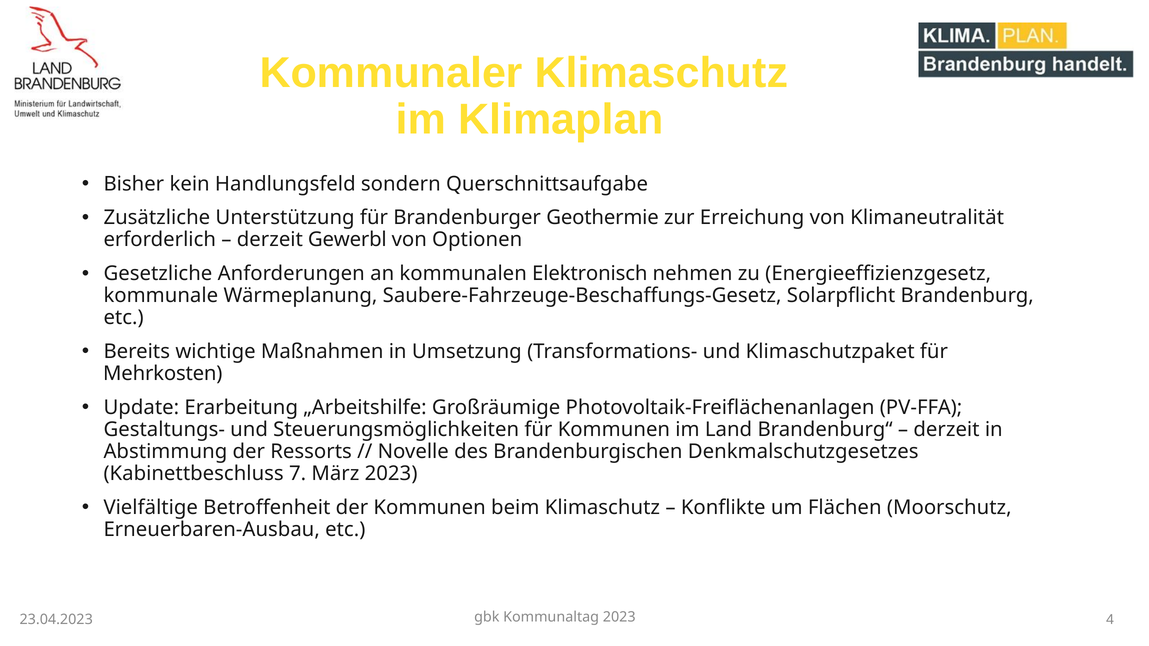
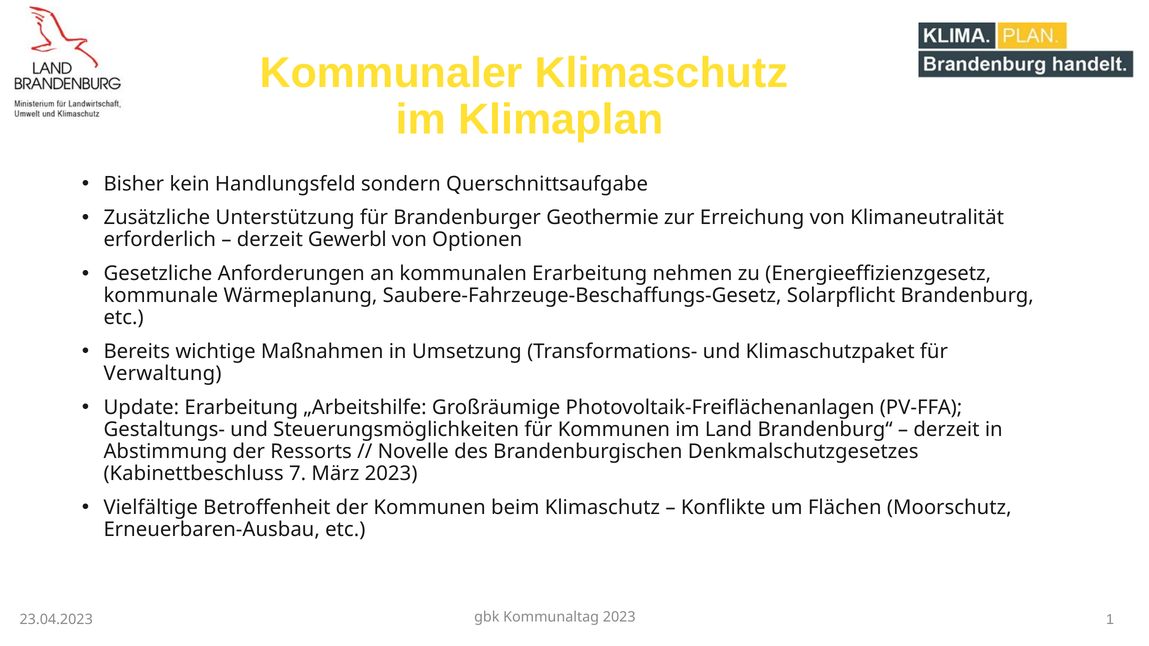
kommunalen Elektronisch: Elektronisch -> Erarbeitung (590, 274)
Mehrkosten: Mehrkosten -> Verwaltung (163, 374)
4: 4 -> 1 (1110, 620)
